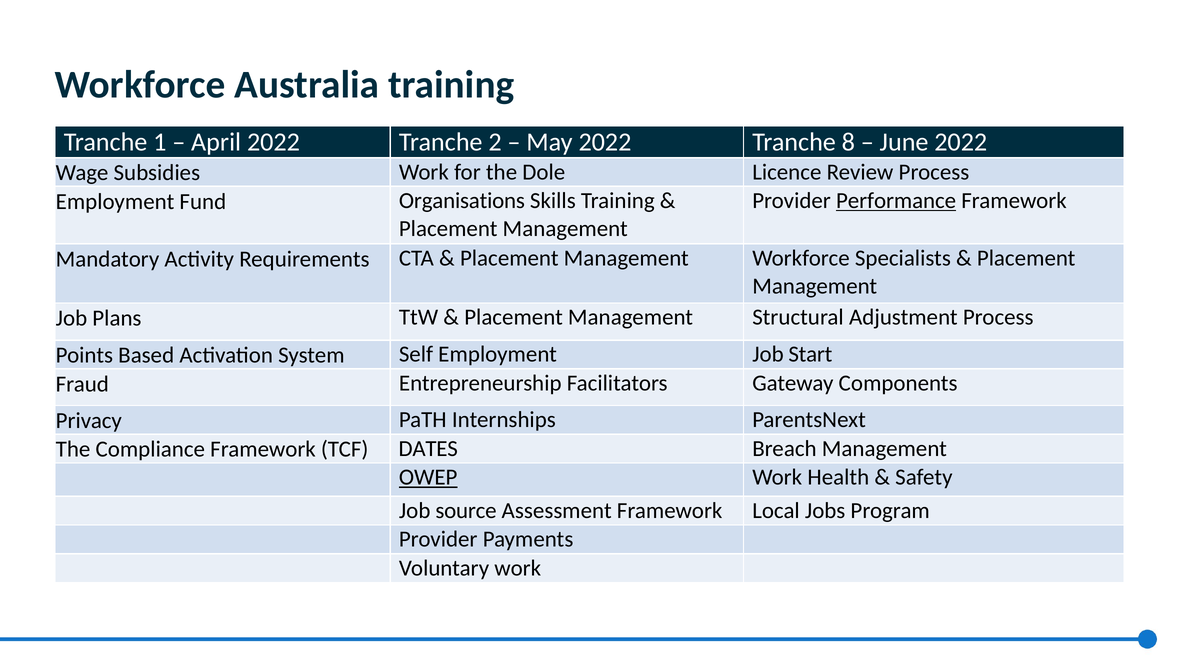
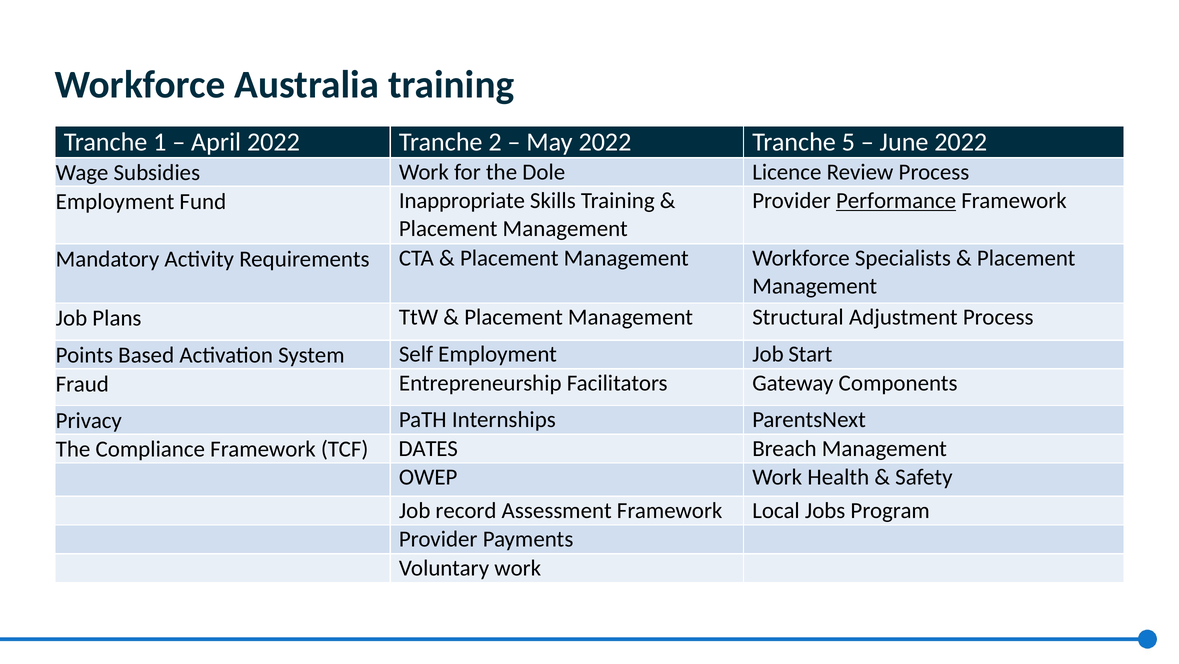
8: 8 -> 5 (848, 142)
Organisations: Organisations -> Inappropriate (462, 201)
OWEP underline: present -> none (428, 477)
source: source -> record (466, 510)
